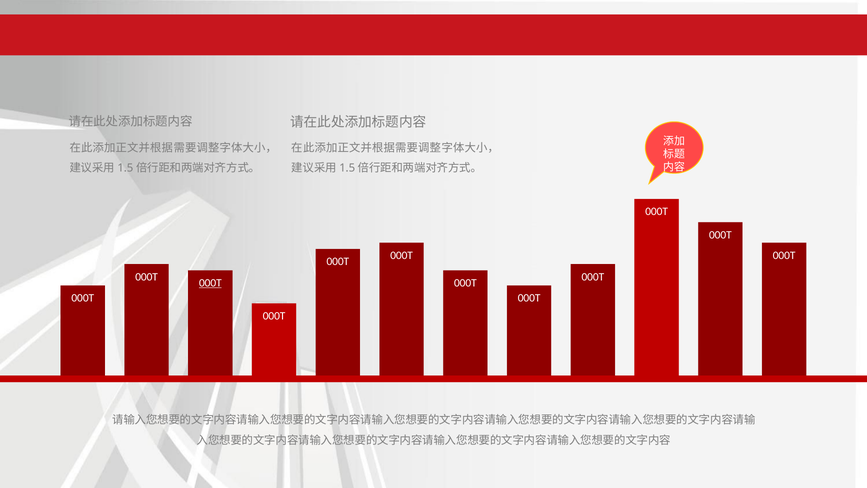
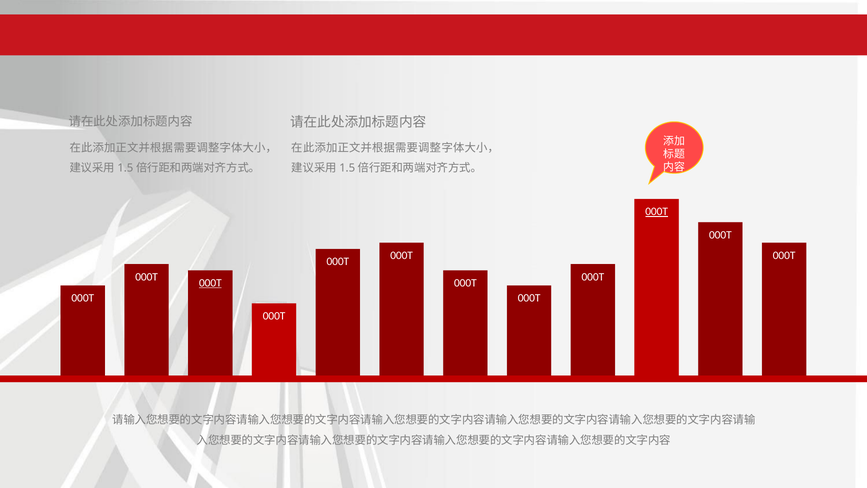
000T underline: none -> present (657, 211)
